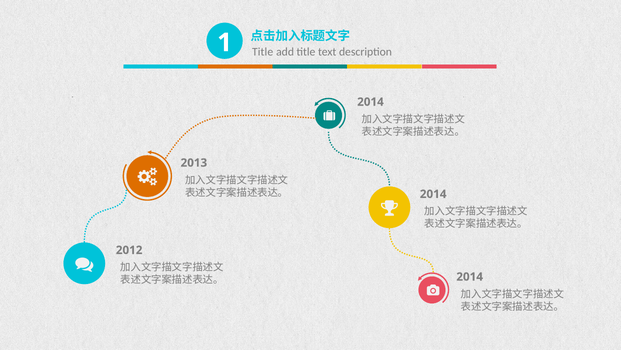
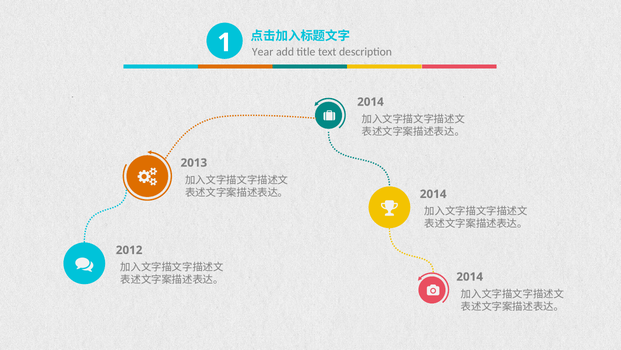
Title: Title -> Year (263, 52)
